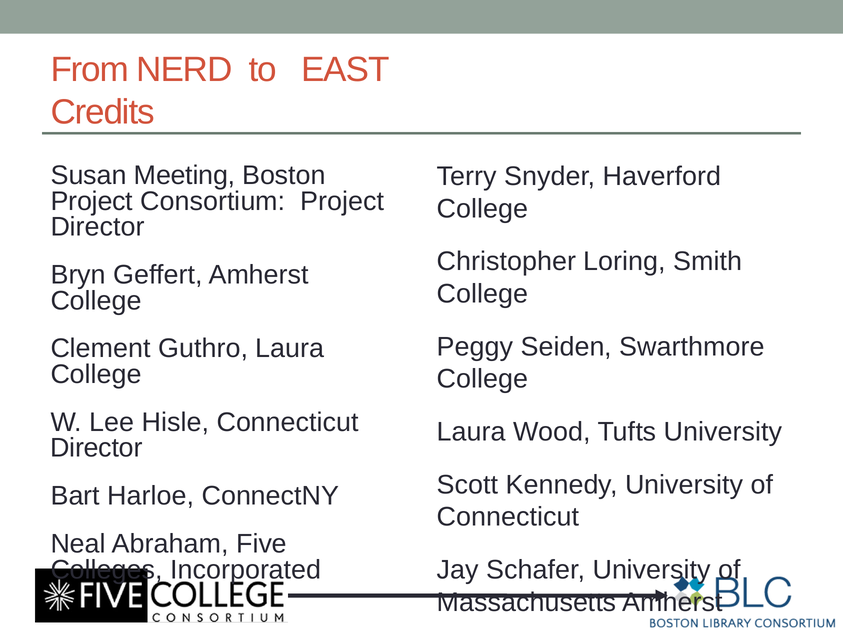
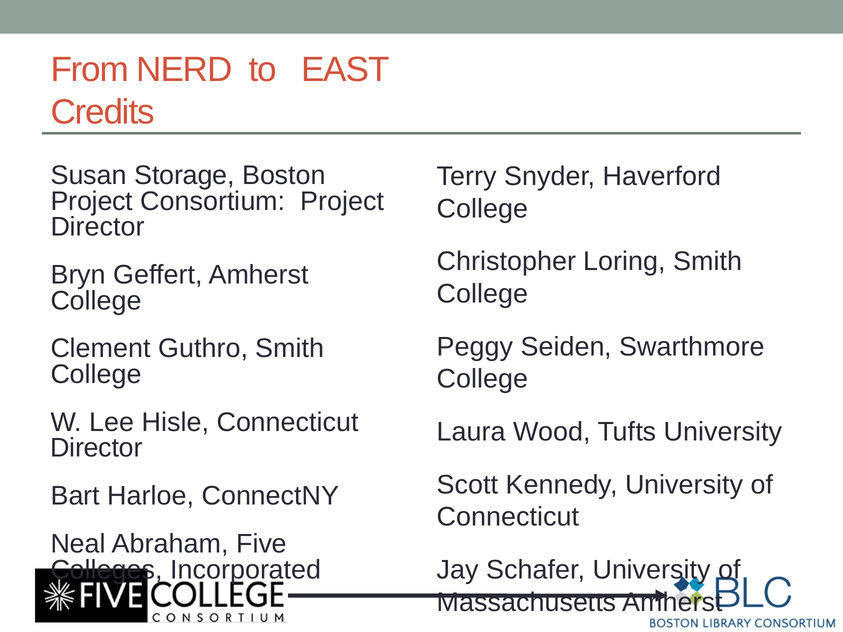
Meeting: Meeting -> Storage (185, 175)
Guthro Laura: Laura -> Smith (290, 349)
